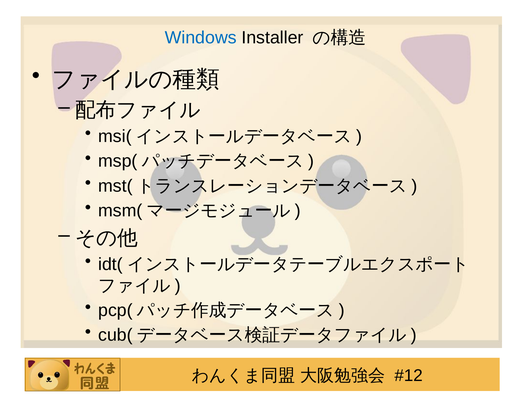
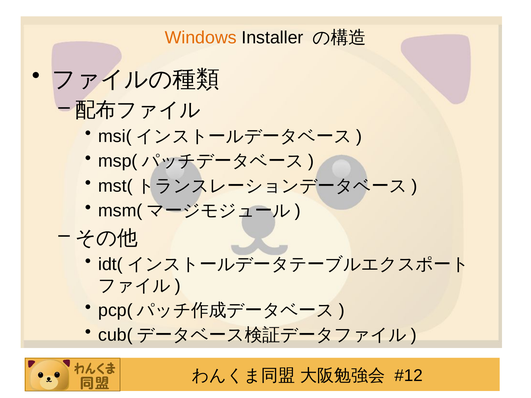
Windows colour: blue -> orange (201, 38)
